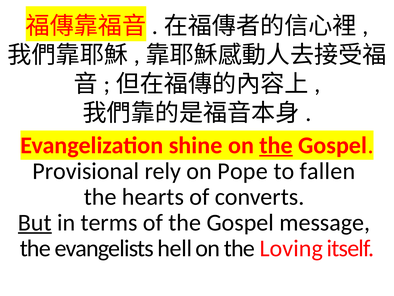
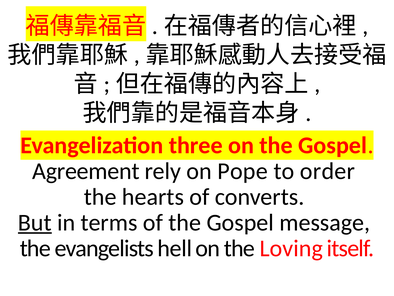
shine: shine -> three (196, 145)
the underline: present -> none (276, 145)
Provisional: Provisional -> Agreement (86, 171)
fallen: fallen -> order (327, 171)
